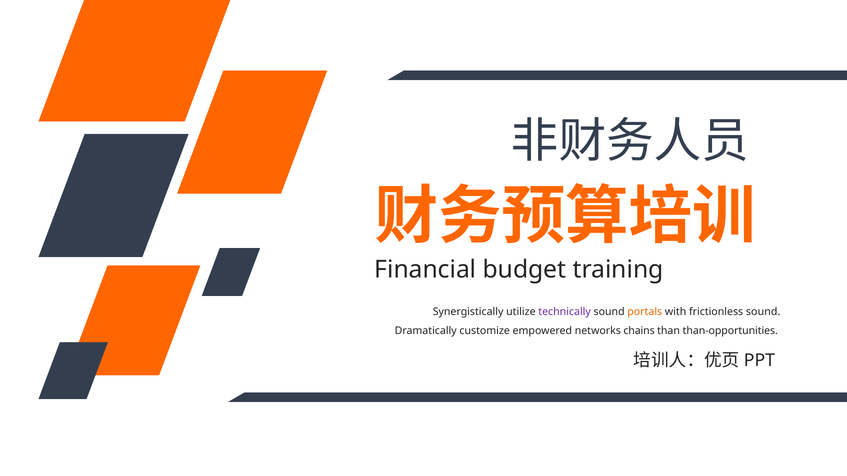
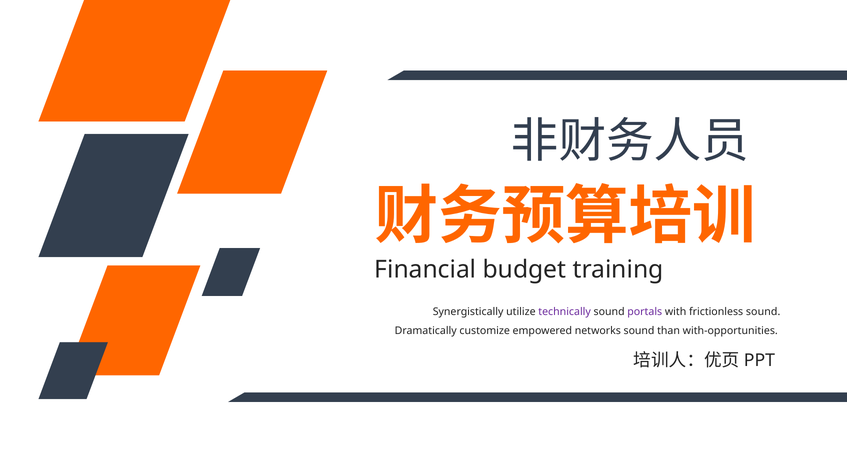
portals colour: orange -> purple (645, 312)
networks chains: chains -> sound (639, 331)
than-opportunities: than-opportunities -> with-opportunities (730, 331)
